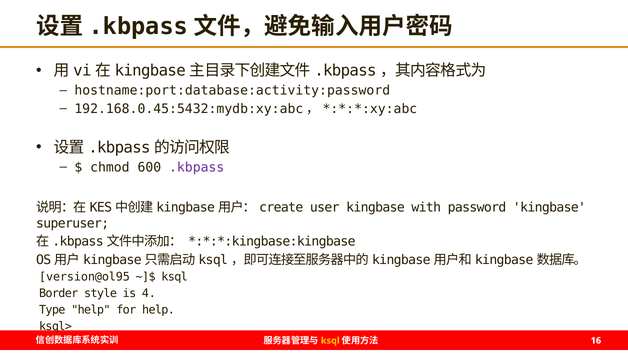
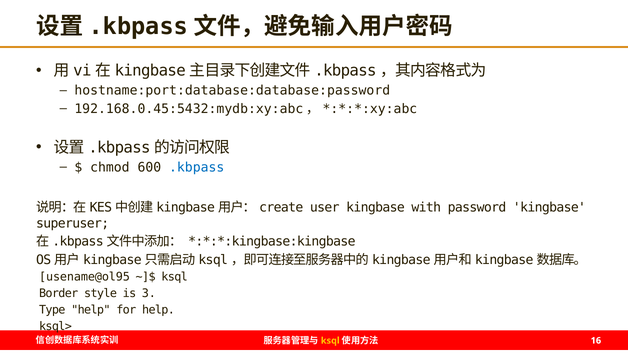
hostname:port:database:activity:password: hostname:port:database:activity:password -> hostname:port:database:database:password (232, 91)
.kbpass colour: purple -> blue (197, 167)
version@ol95: version@ol95 -> usename@ol95 (84, 277)
4: 4 -> 3 (149, 294)
